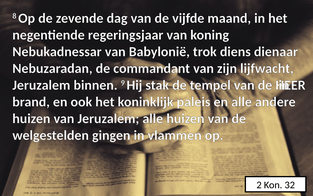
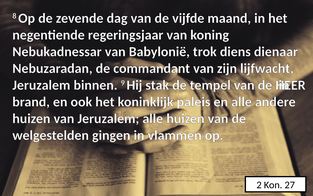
32: 32 -> 27 (290, 185)
